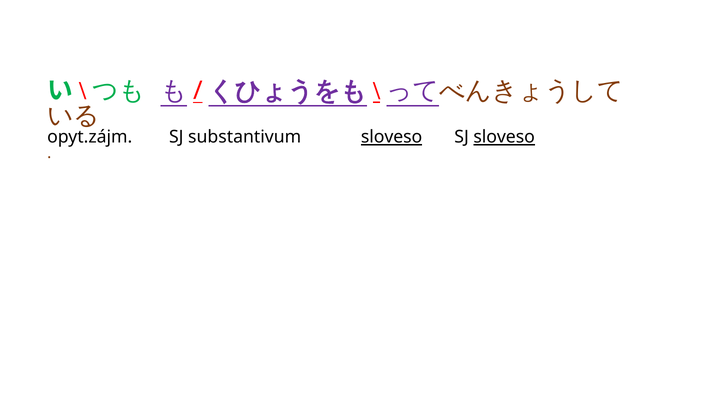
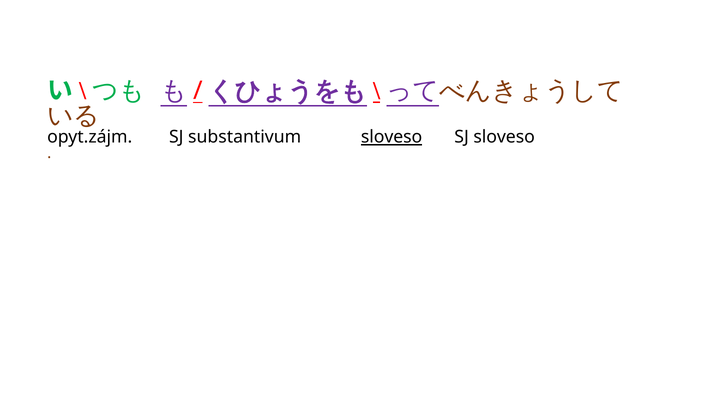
sloveso underline: present -> none (504, 137)
